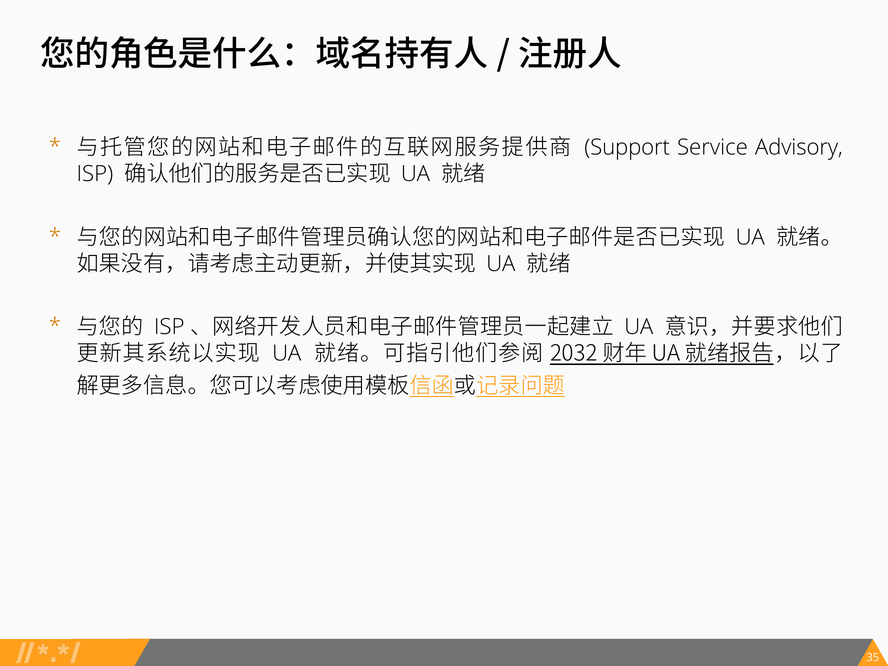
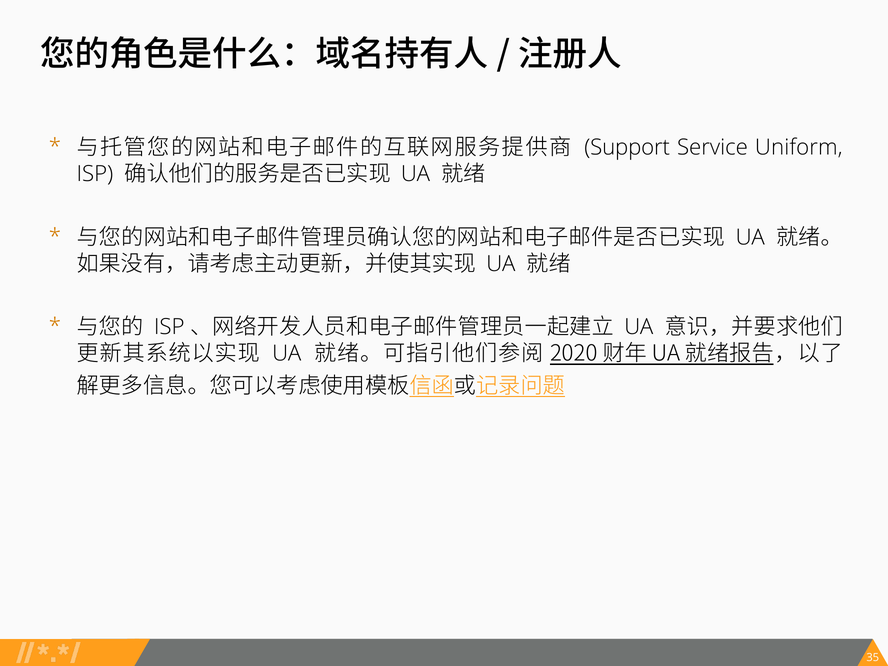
Advisory: Advisory -> Uniform (799, 147)
2032: 2032 -> 2020 (574, 354)
